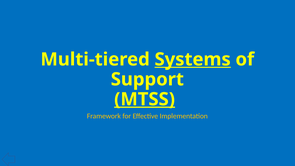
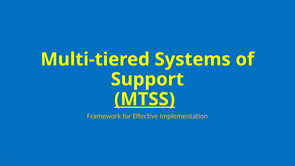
Systems underline: present -> none (193, 59)
